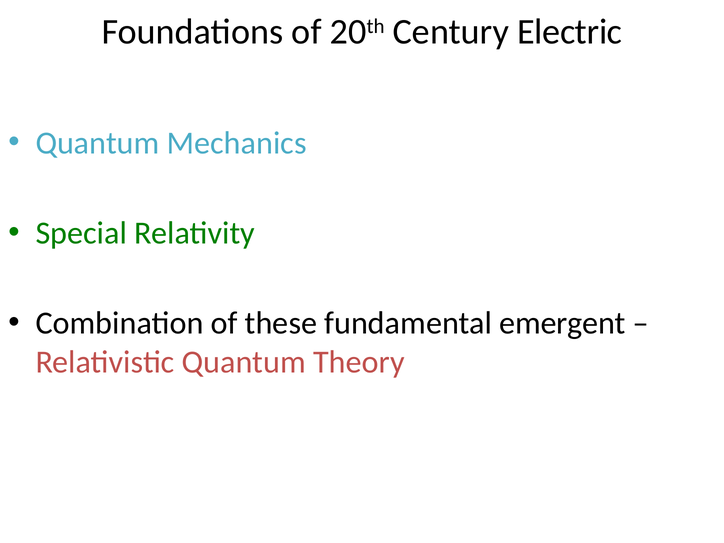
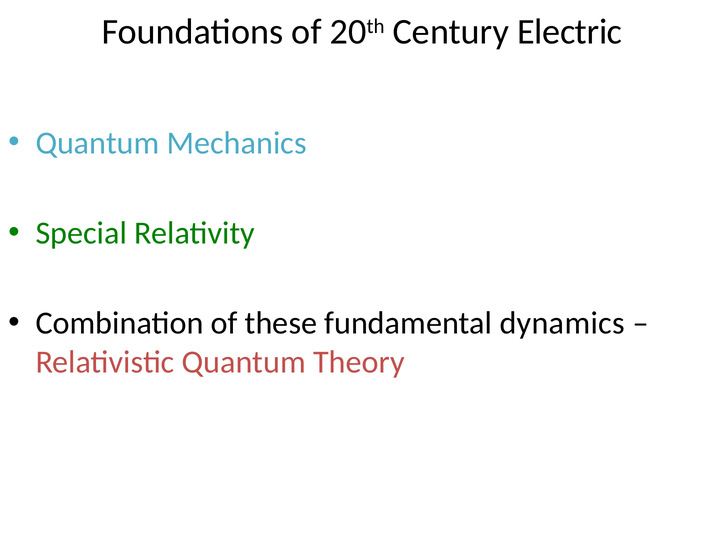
emergent: emergent -> dynamics (562, 323)
